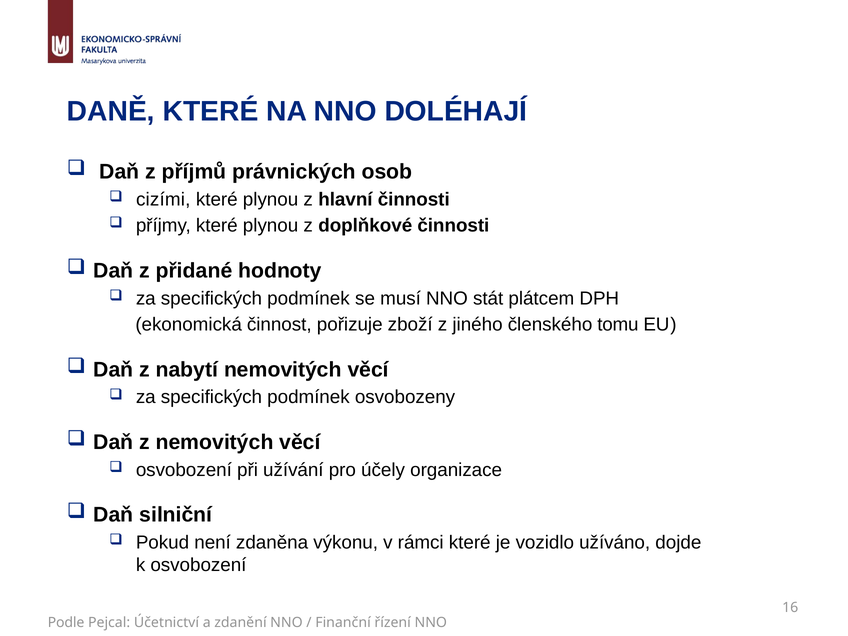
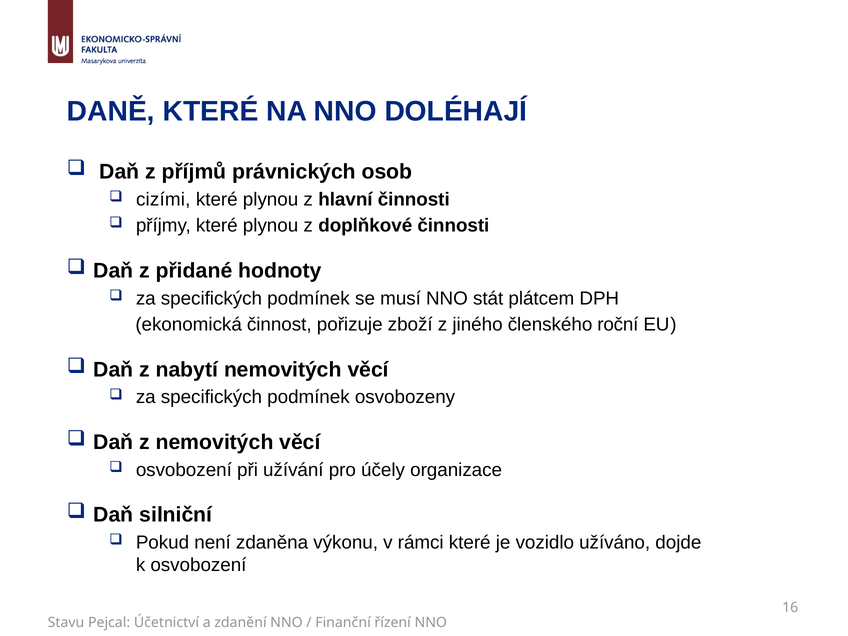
tomu: tomu -> roční (618, 325)
Podle: Podle -> Stavu (66, 623)
